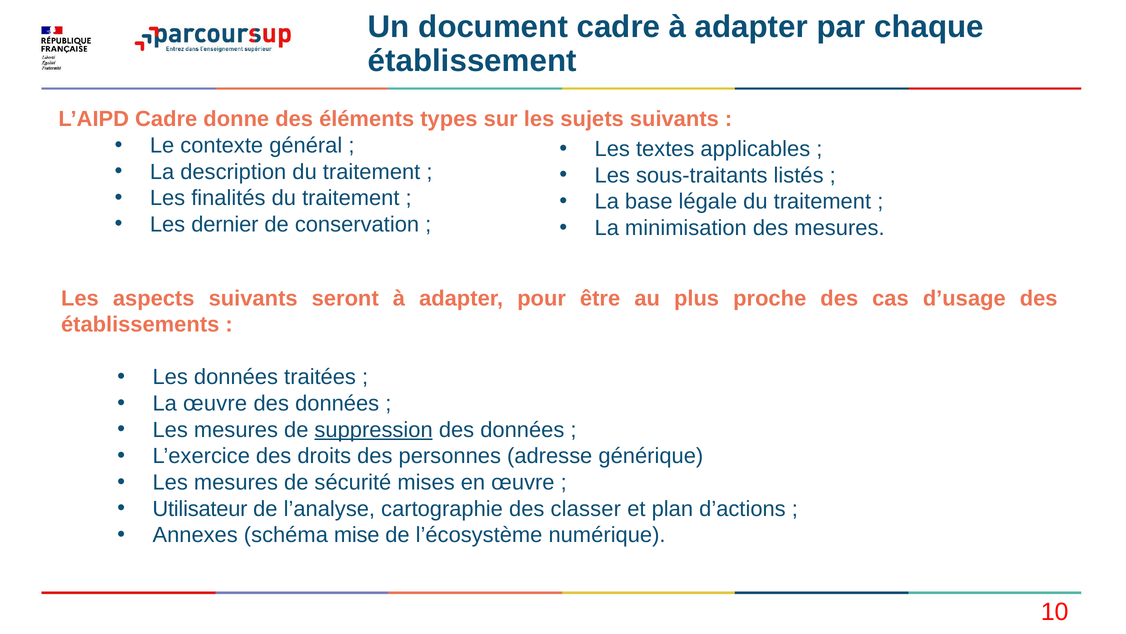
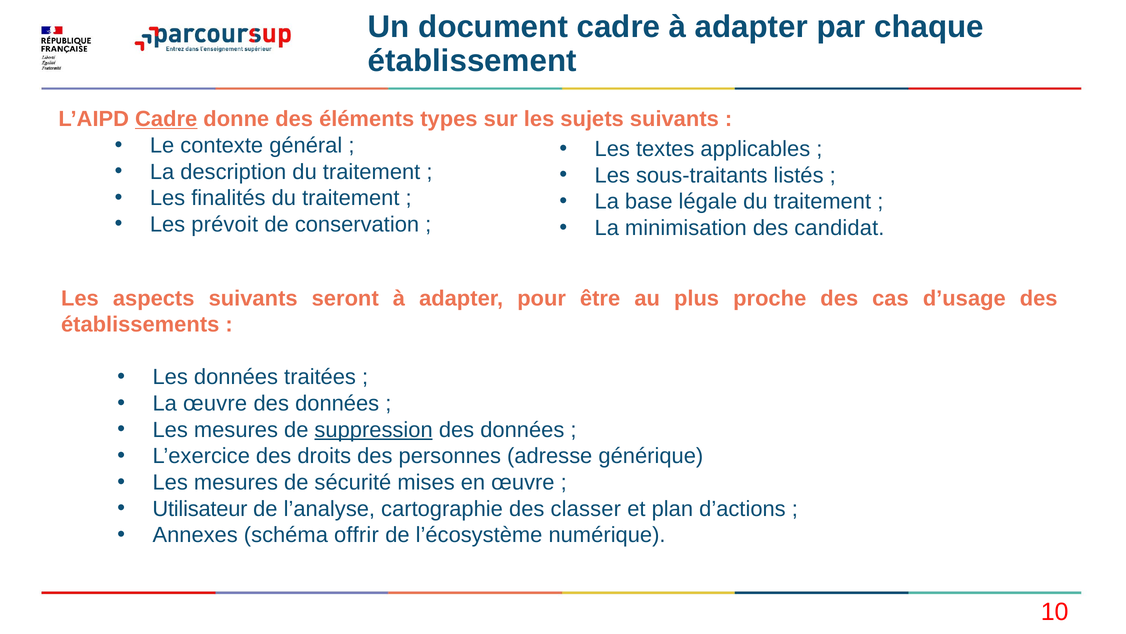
Cadre underline: none -> present (166, 119)
dernier: dernier -> prévoit (225, 224)
des mesures: mesures -> candidat (839, 228)
mise: mise -> offrir (356, 535)
